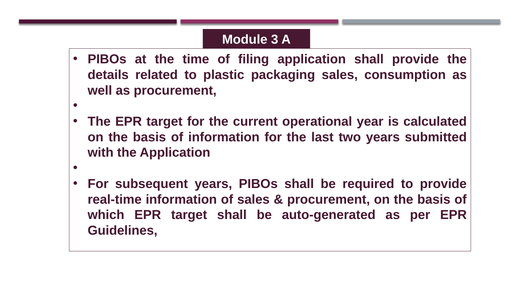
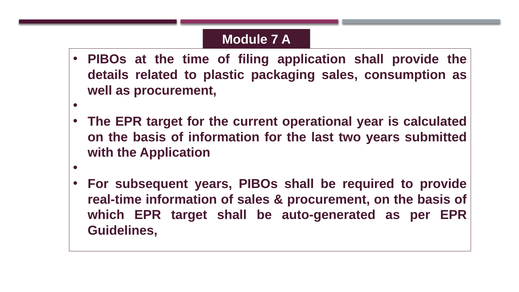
3: 3 -> 7 (275, 40)
